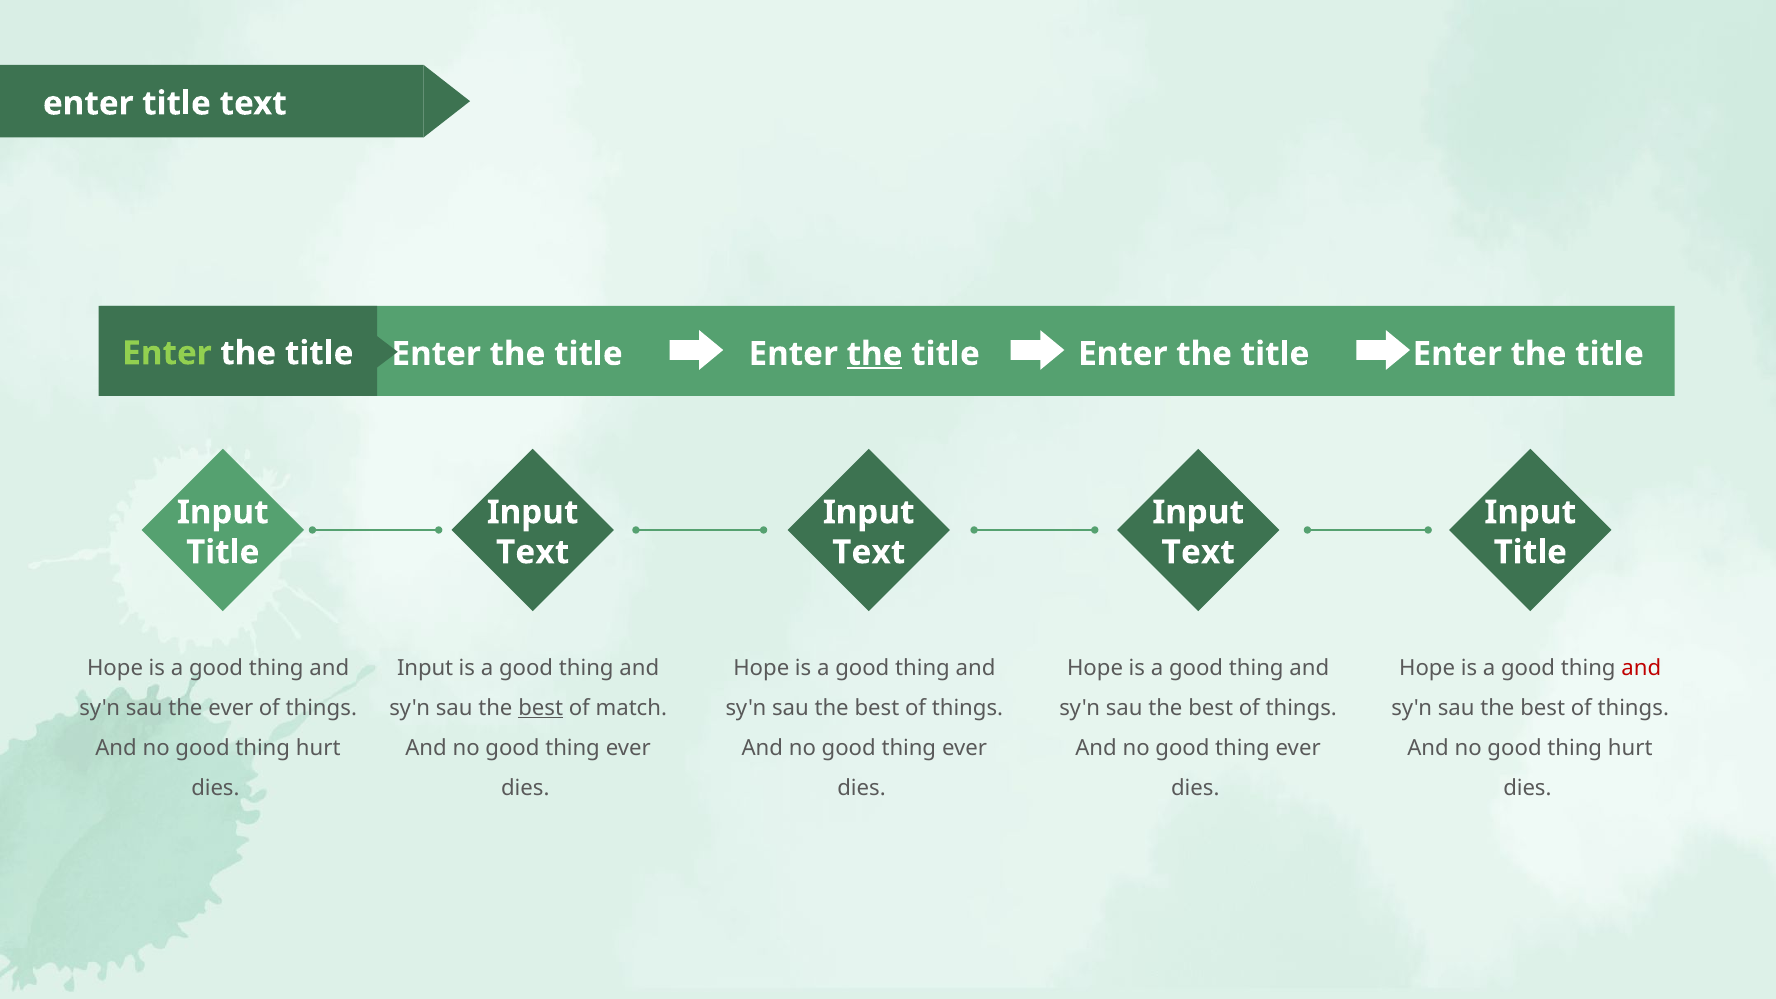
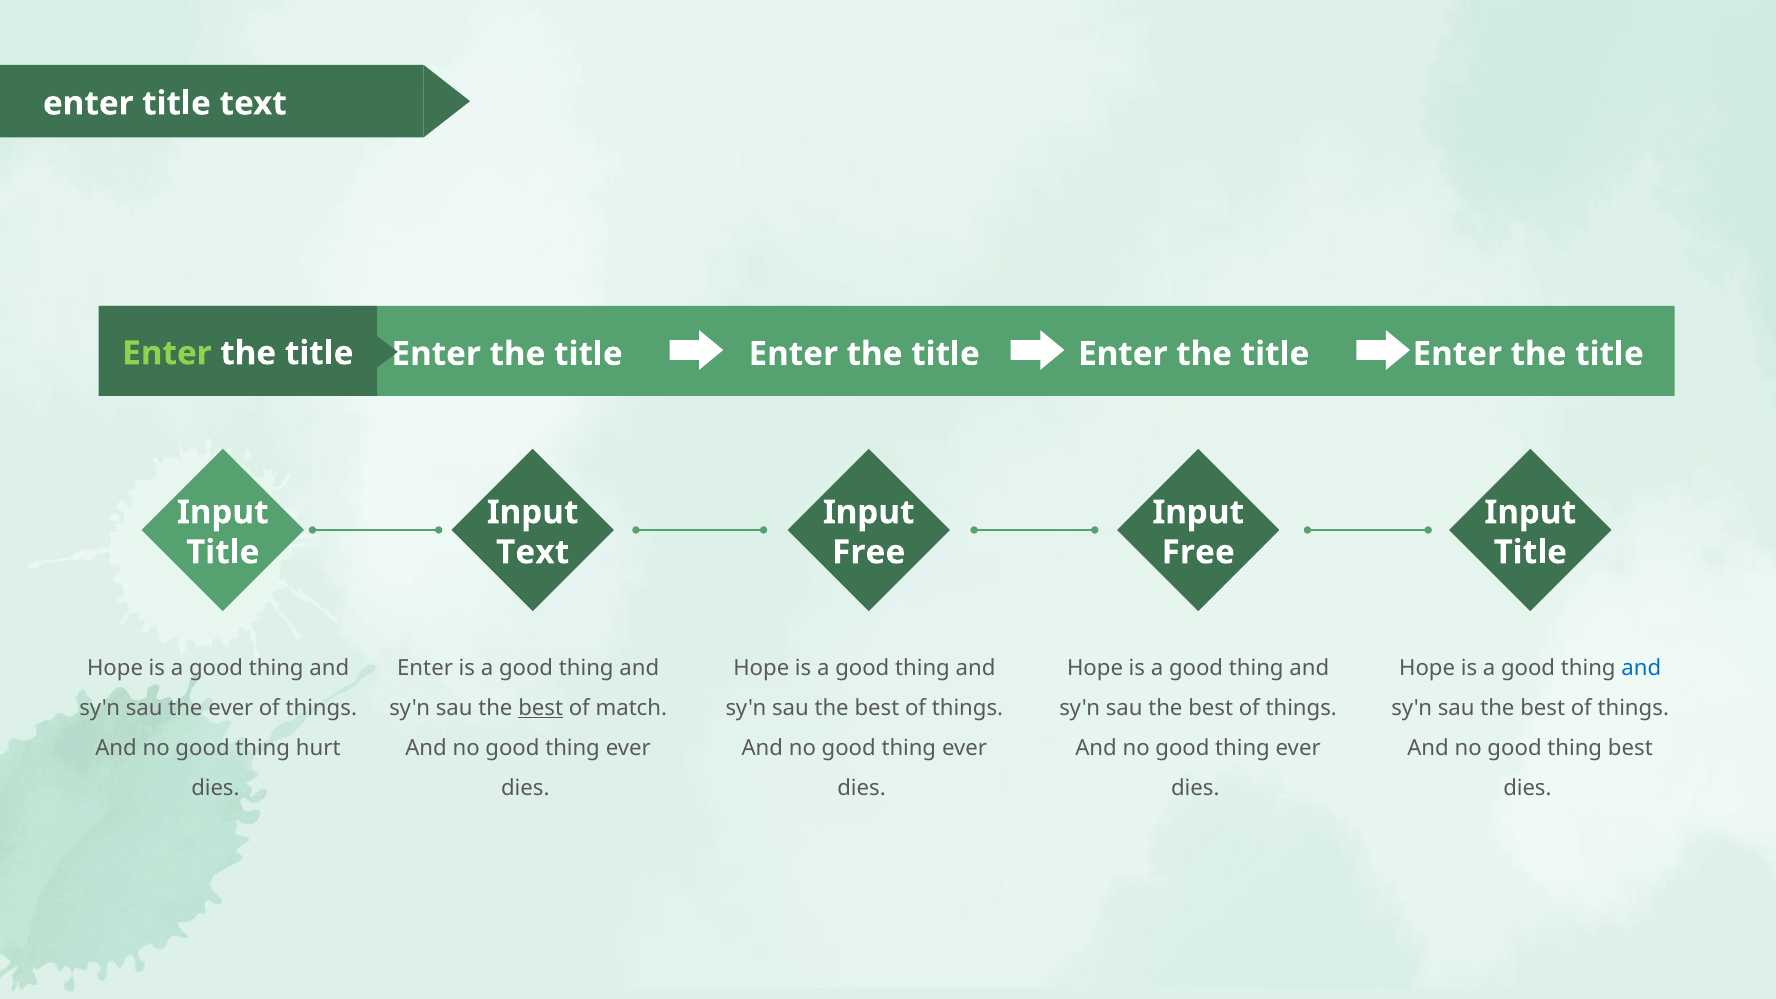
the underline: present -> none (875, 354)
Text: Text -> Free (869, 552)
Text: Text -> Free (1198, 552)
Input: Input -> Enter (425, 668)
and colour: red -> blue (1641, 668)
hurt: hurt -> best (1630, 748)
